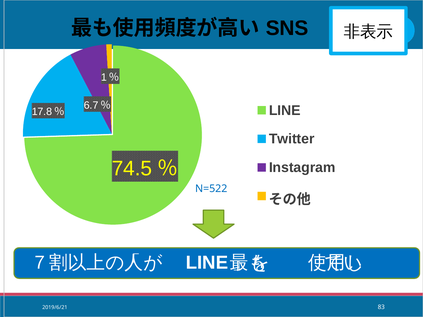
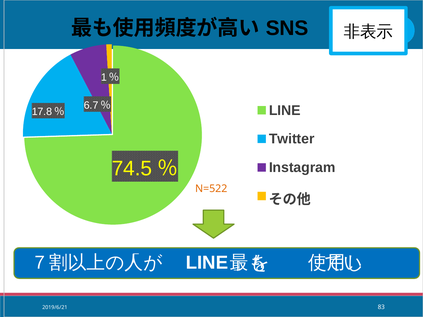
N=522 colour: blue -> orange (211, 189)
